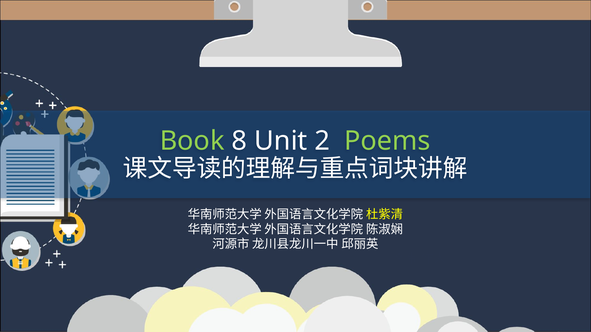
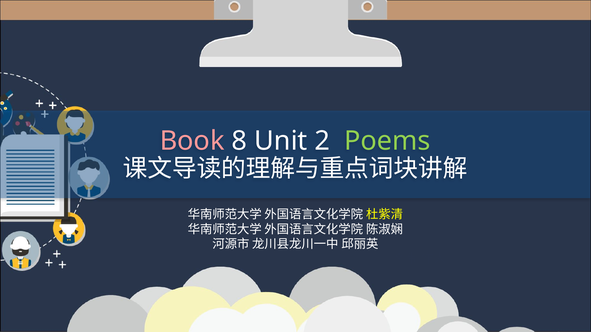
Book colour: light green -> pink (192, 141)
